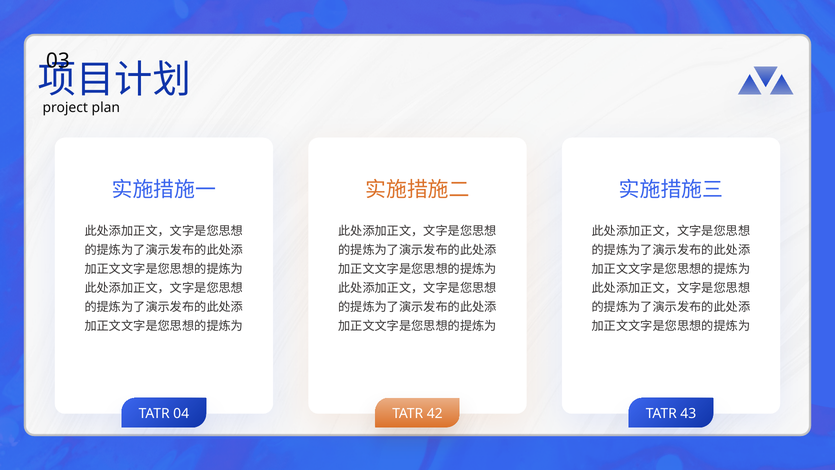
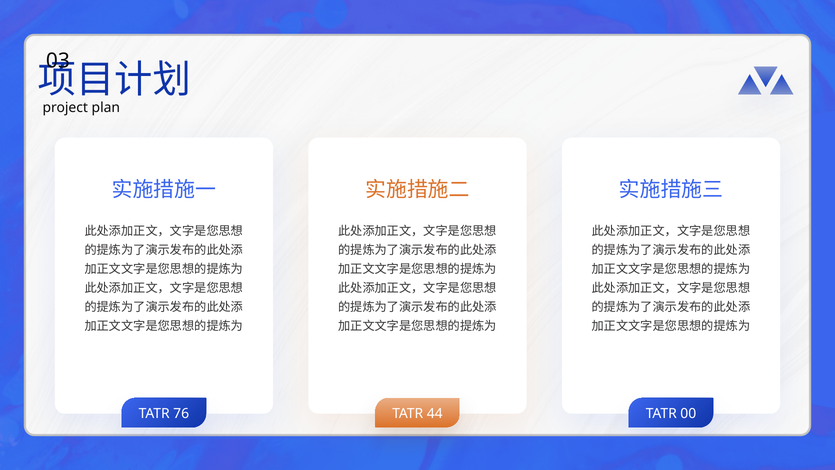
04: 04 -> 76 (181, 413)
42: 42 -> 44 (435, 413)
43: 43 -> 00 (688, 413)
